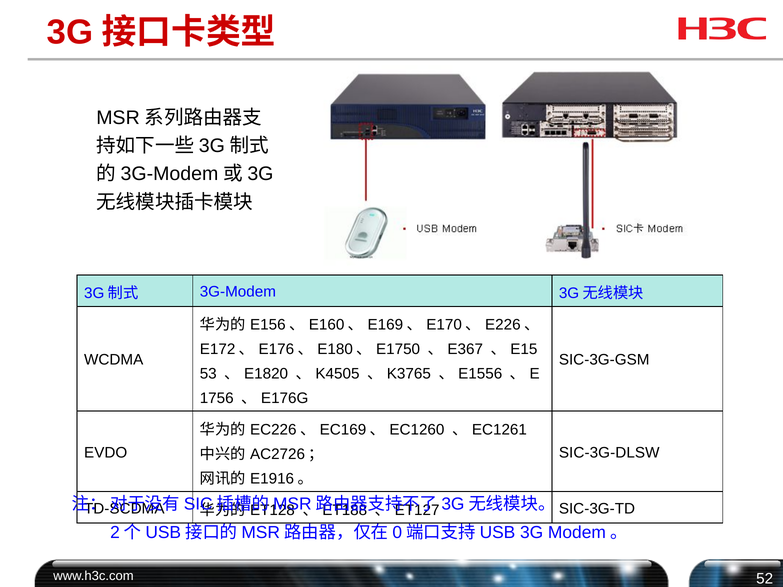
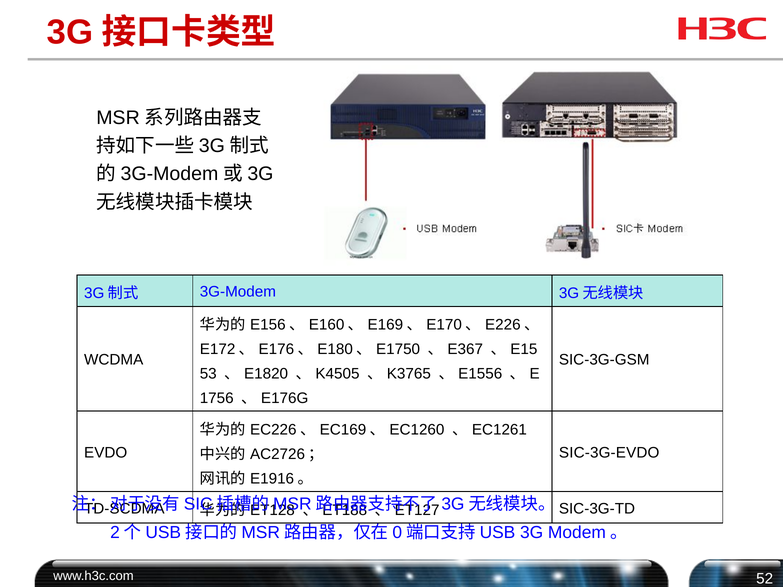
SIC-3G-DLSW: SIC-3G-DLSW -> SIC-3G-EVDO (609, 453)
